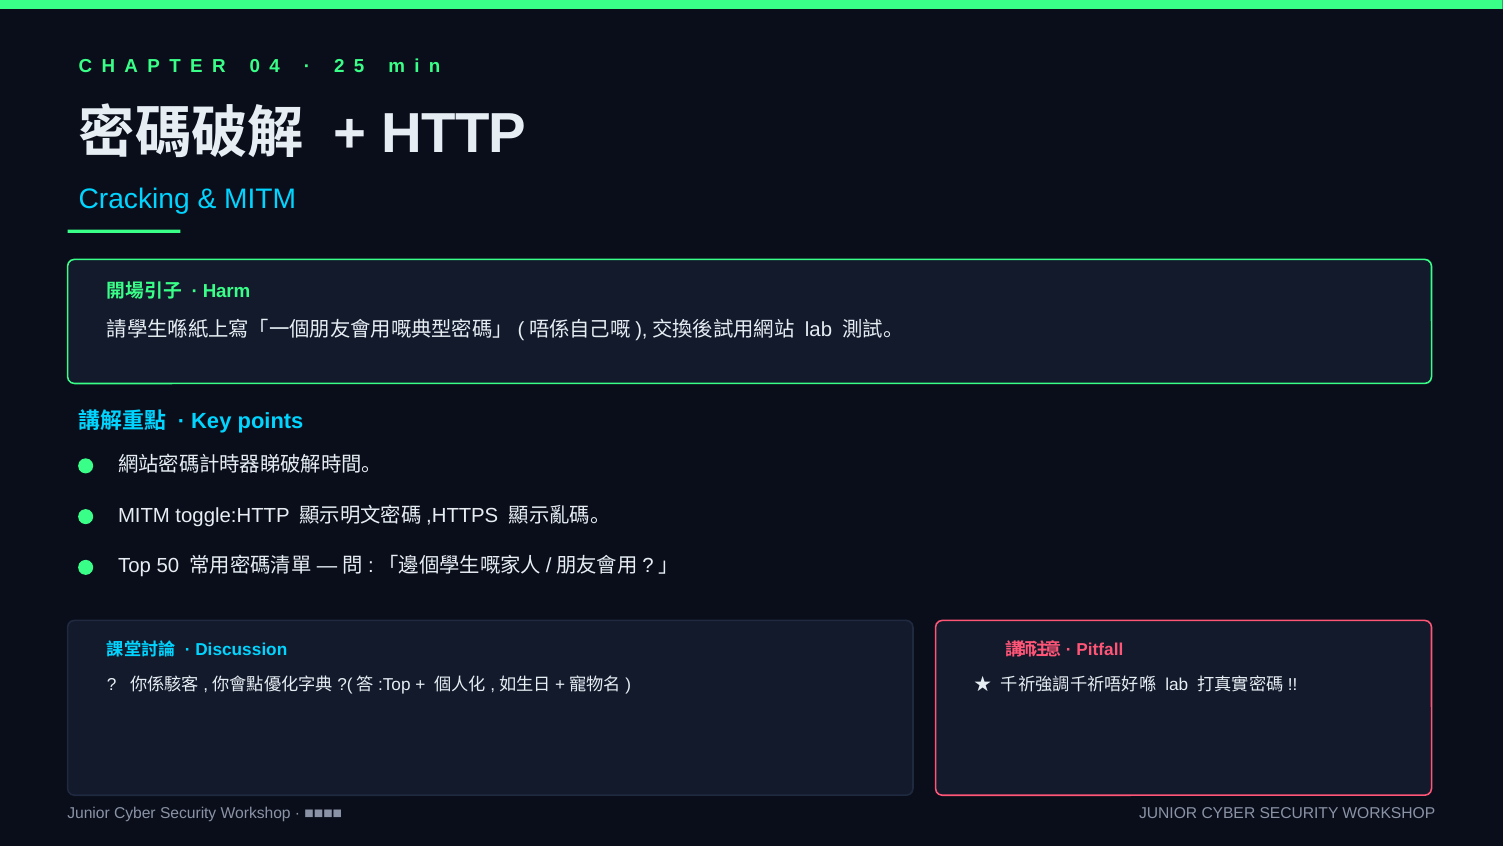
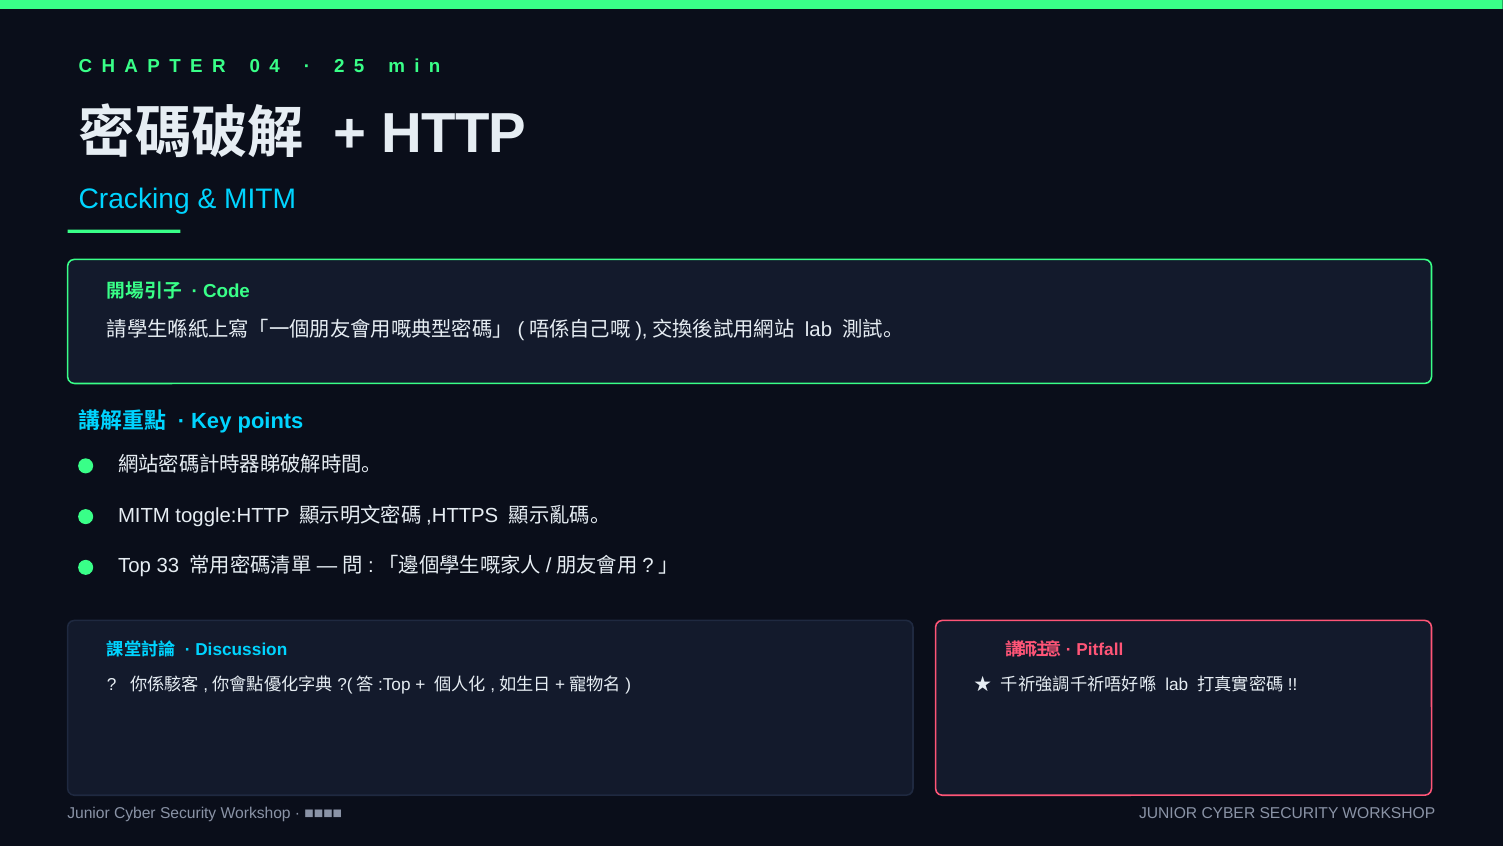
Harm: Harm -> Code (226, 292)
50: 50 -> 33 (168, 566)
